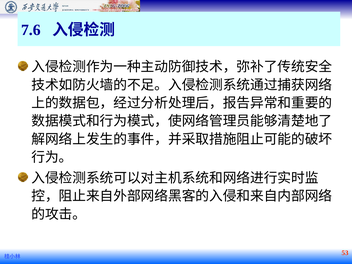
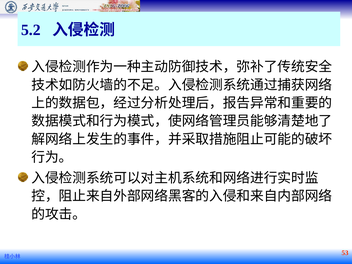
7.6: 7.6 -> 5.2 (31, 30)
